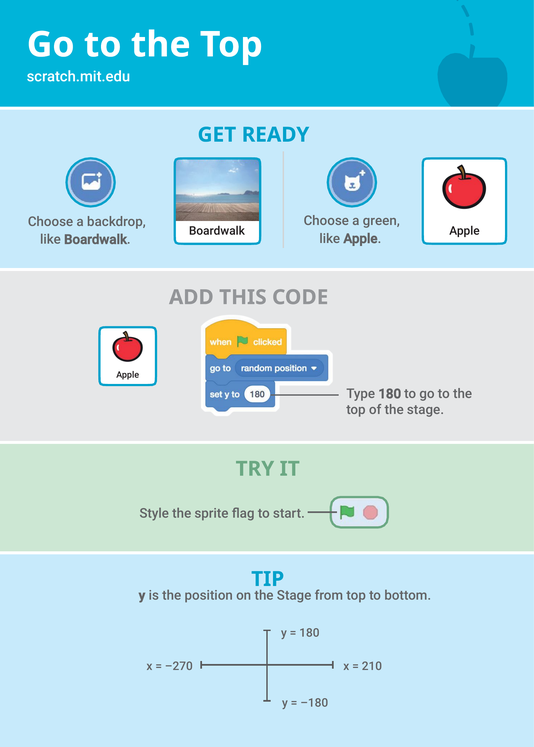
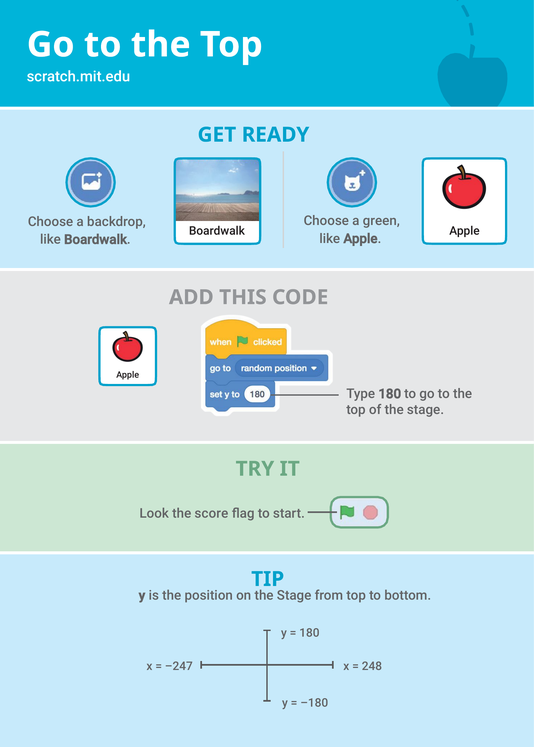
Style: Style -> Look (154, 514)
sprite: sprite -> score (211, 514)
–270: –270 -> –247 (179, 667)
210: 210 -> 248 (372, 667)
